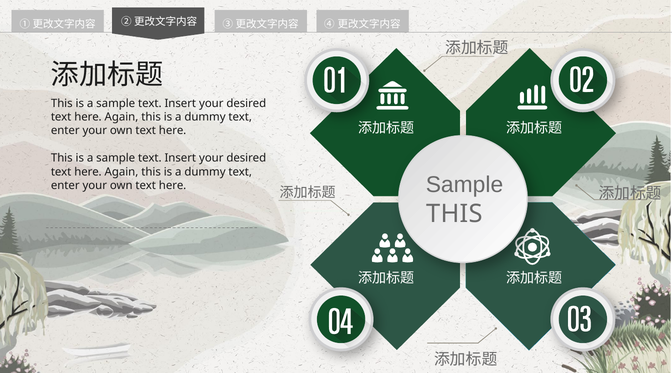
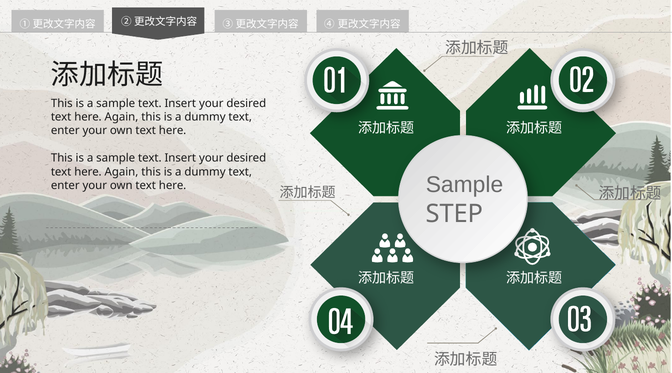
THIS: THIS -> STEP (455, 214)
